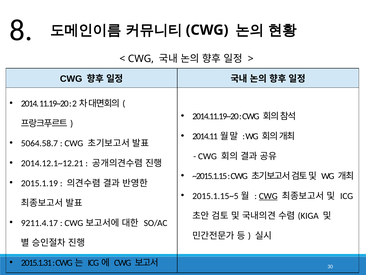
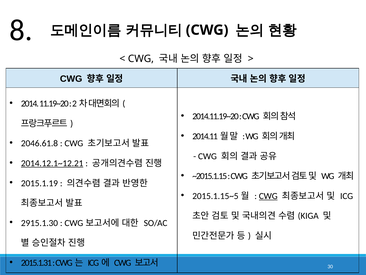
5064.58.7: 5064.58.7 -> 2046.61.8 (39, 143)
2014.12.1~12.21 underline: none -> present (52, 163)
9211.4.17: 9211.4.17 -> 2915.1.30 (39, 223)
